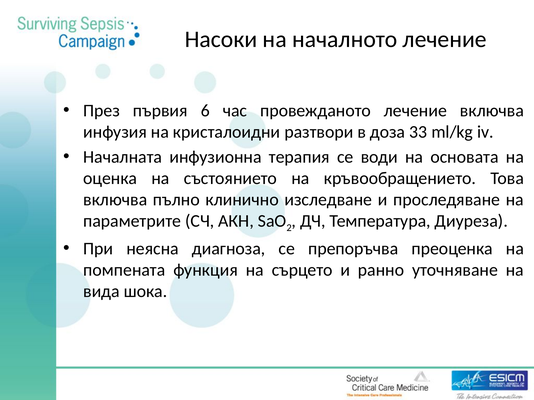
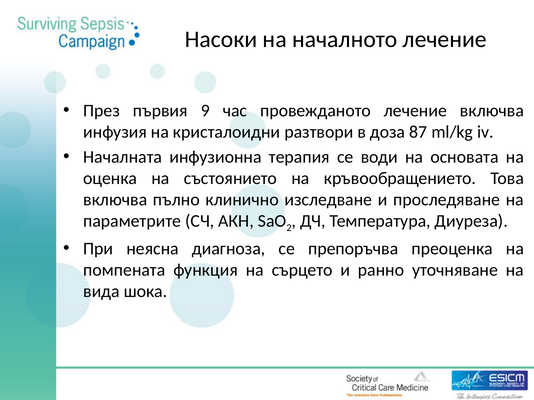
6: 6 -> 9 (205, 111)
33: 33 -> 87 (418, 132)
